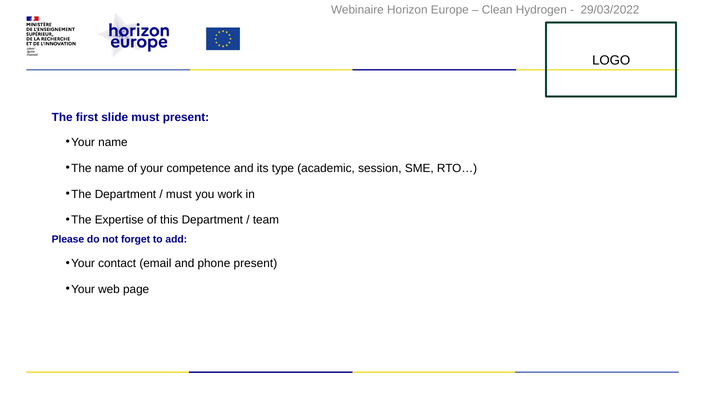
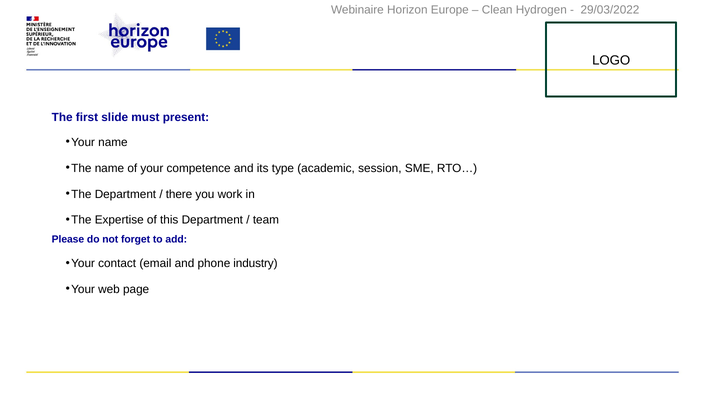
must: must -> there (179, 194)
phone present: present -> industry (255, 263)
